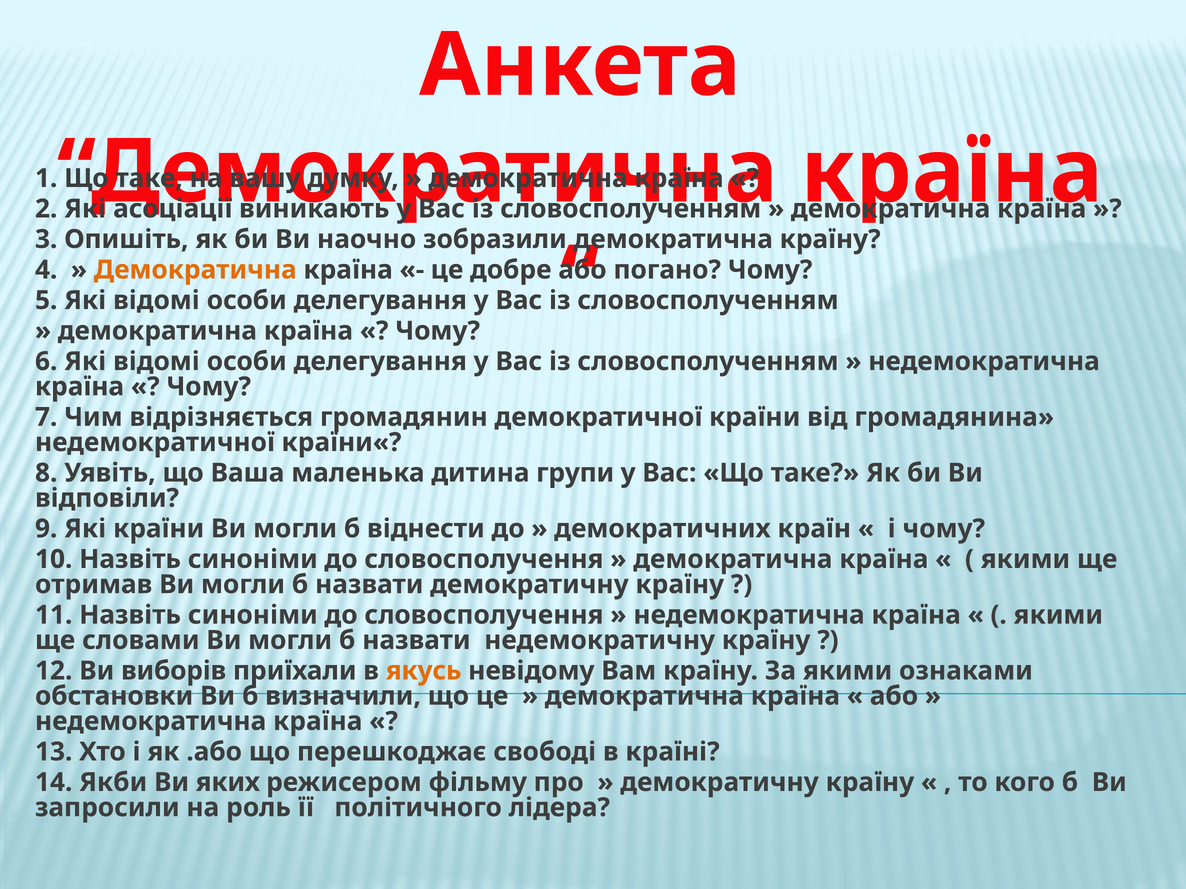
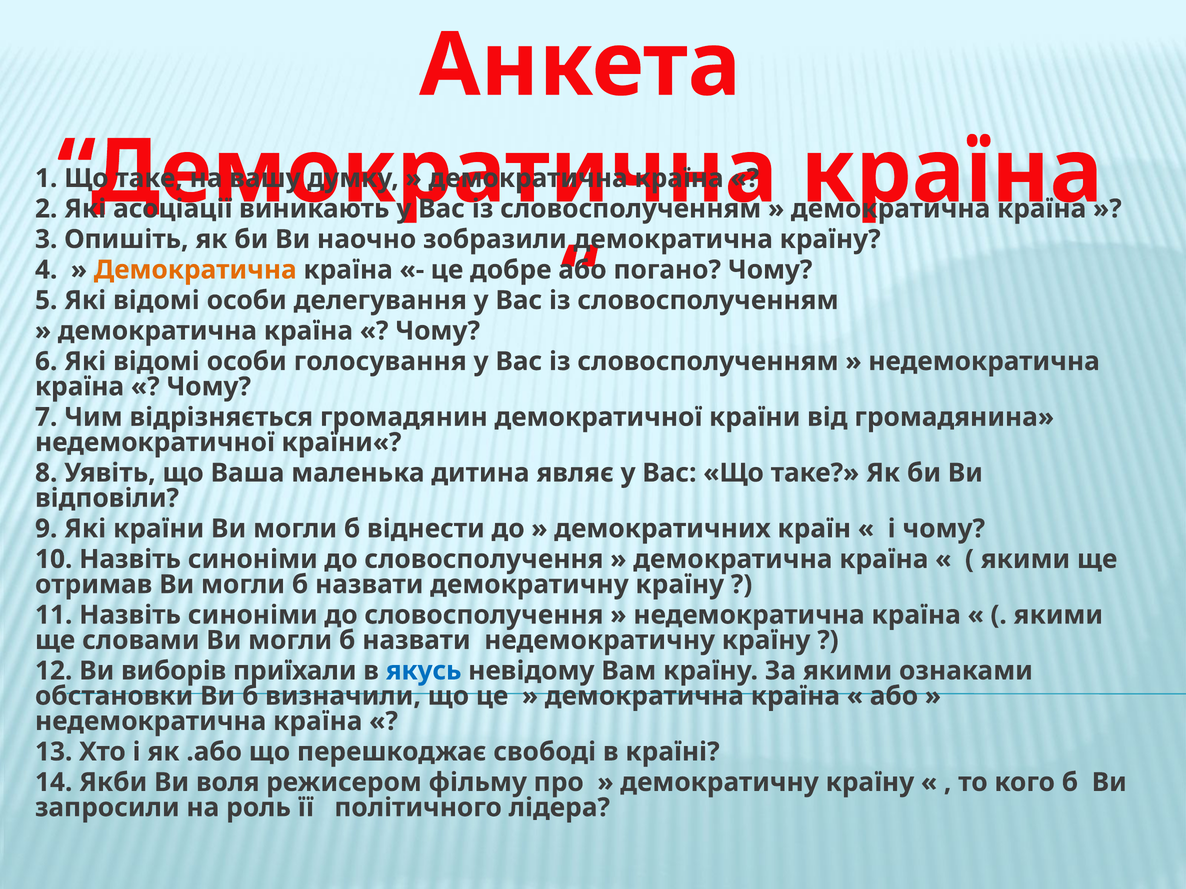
делегування: делегування -> голосування (380, 362)
групи: групи -> являє (575, 473)
якусь colour: orange -> blue (424, 671)
яких: яких -> воля (228, 783)
